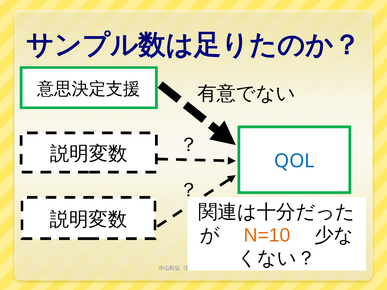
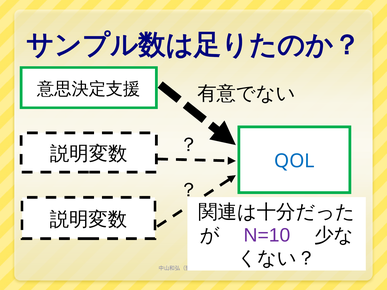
N=10 colour: orange -> purple (267, 235)
